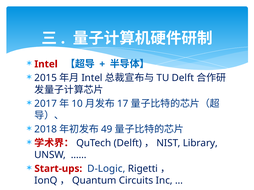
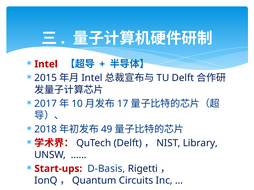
D-Logic: D-Logic -> D-Basis (106, 169)
